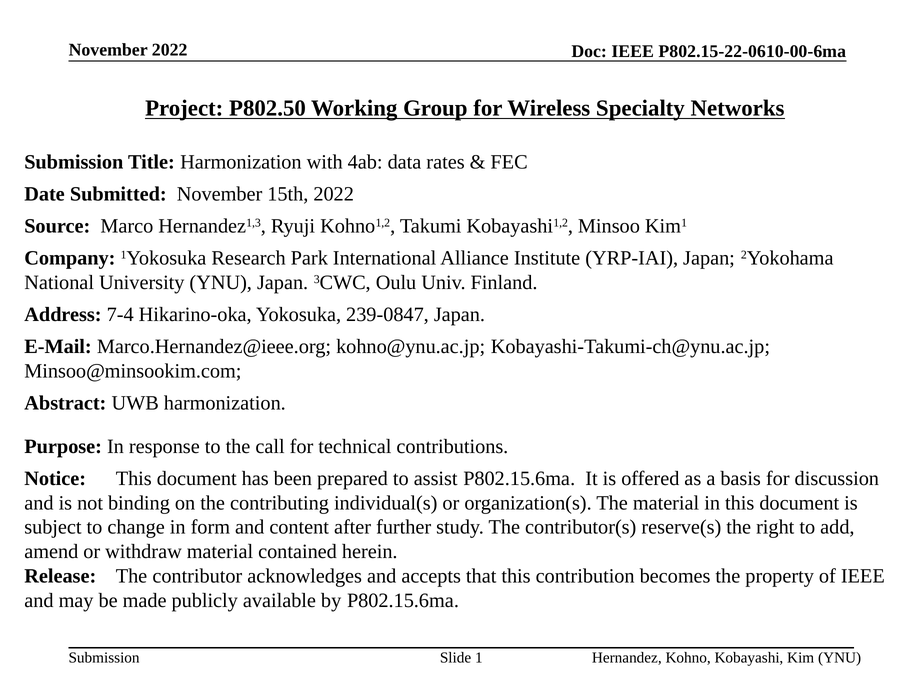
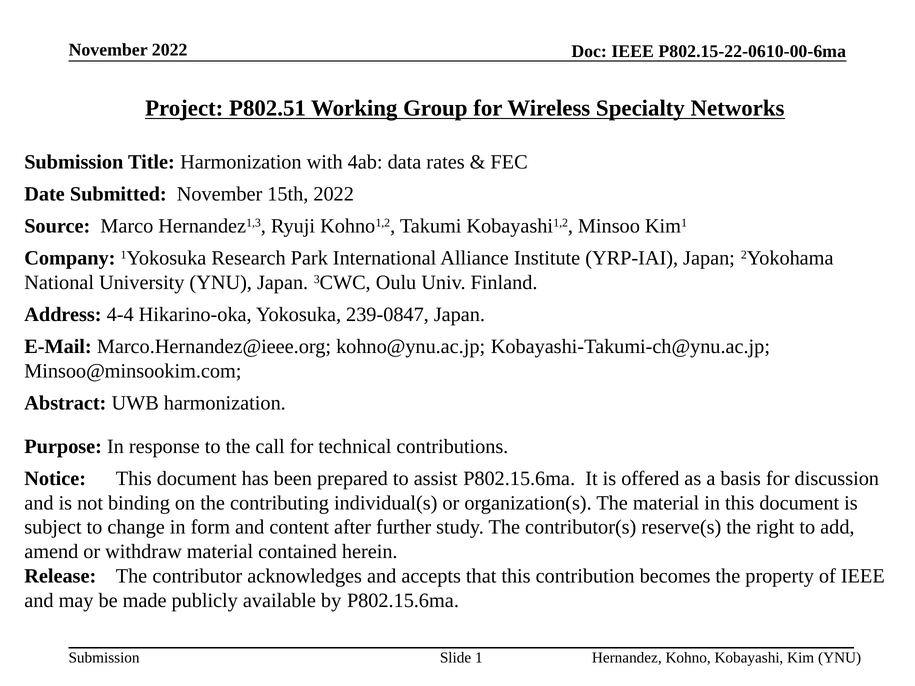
P802.50: P802.50 -> P802.51 (267, 108)
7-4: 7-4 -> 4-4 (120, 315)
